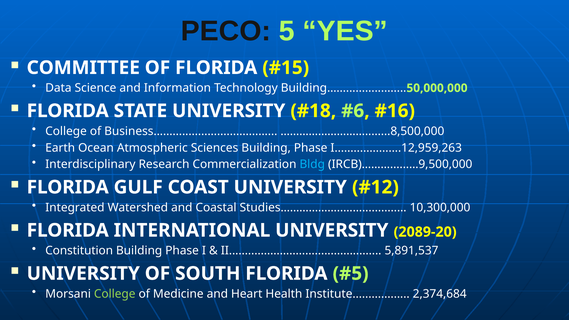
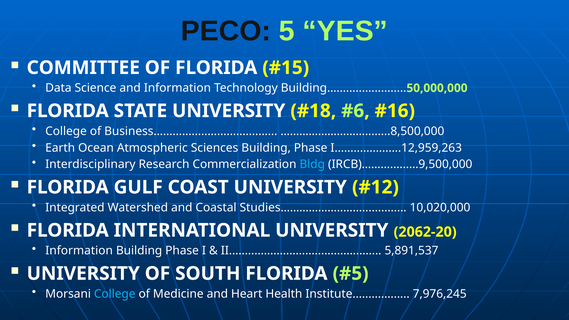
10,300,000: 10,300,000 -> 10,020,000 (440, 208)
2089-20: 2089-20 -> 2062-20 (425, 232)
Constitution: Constitution -> Information (79, 251)
College colour: light green -> light blue (115, 294)
2,374,684: 2,374,684 -> 7,976,245 (440, 294)
